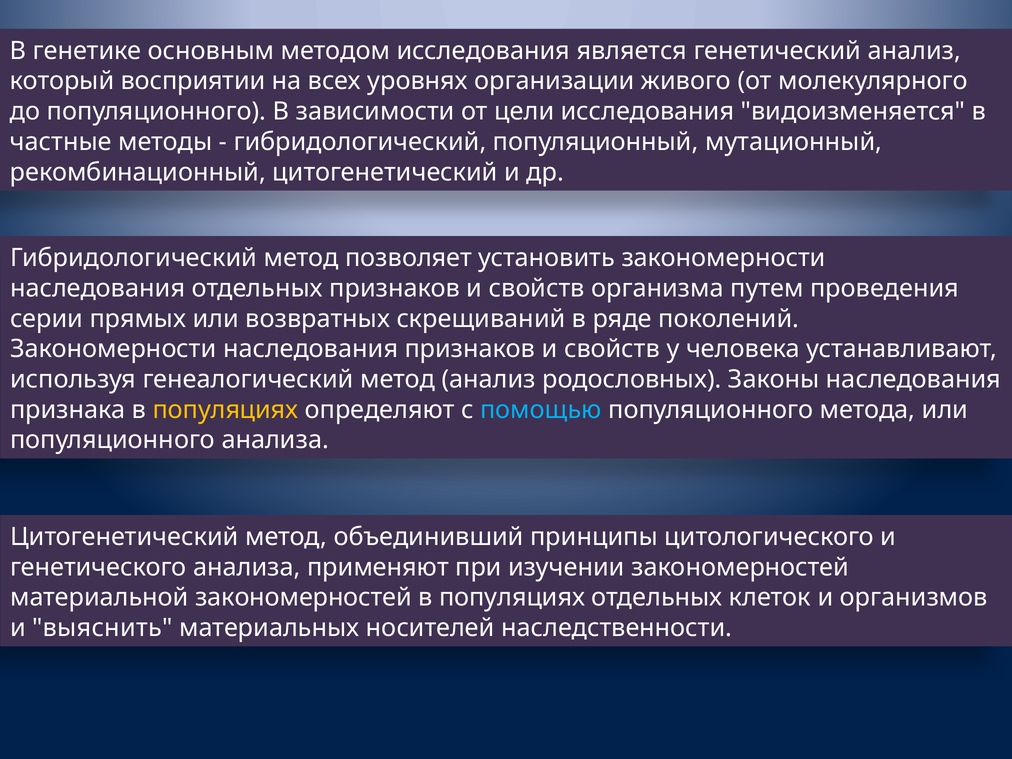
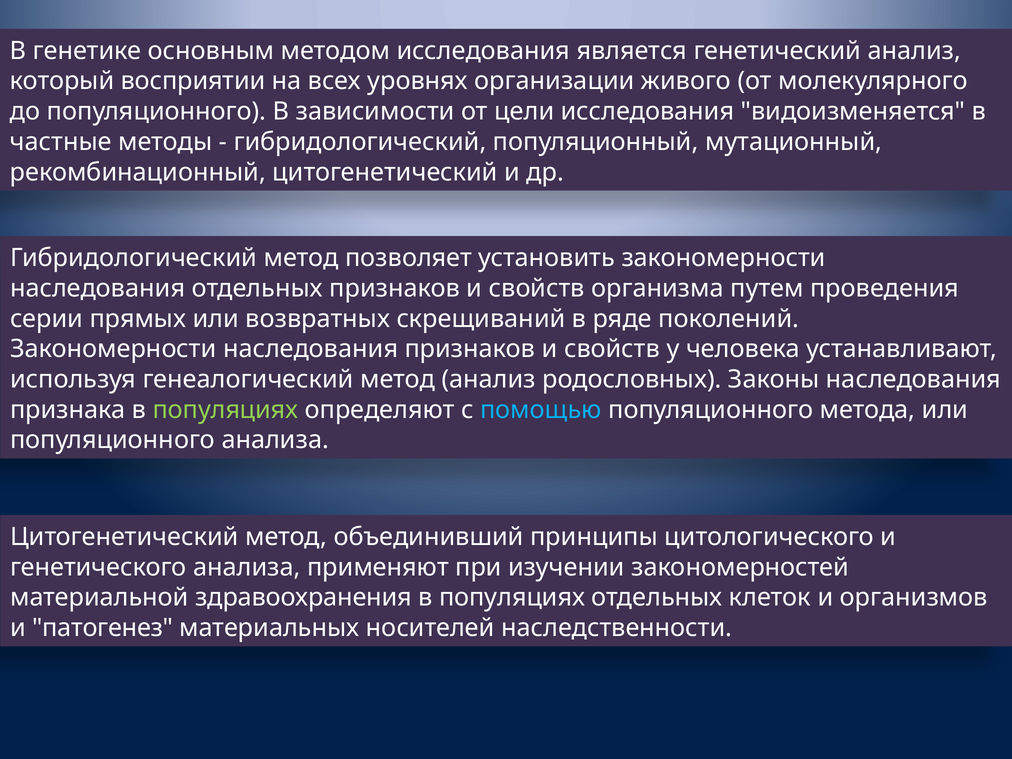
популяциях colour: yellow -> light green (226, 410)
материальной закономерностей: закономерностей -> здравоохранения (304, 598)
выяснить: выяснить -> патогенез (103, 628)
